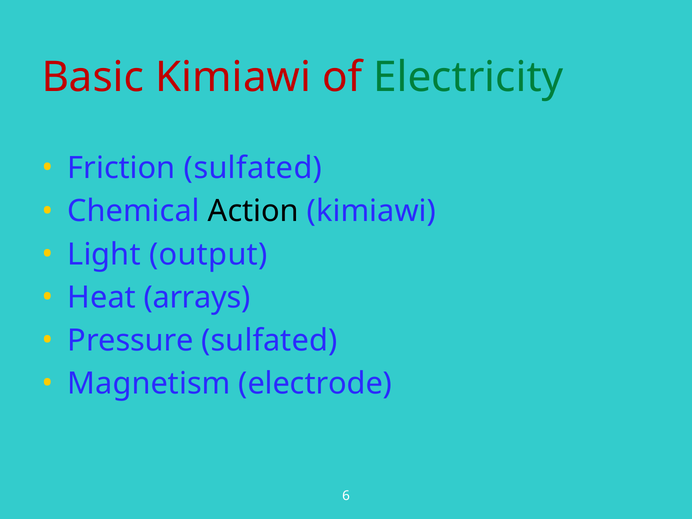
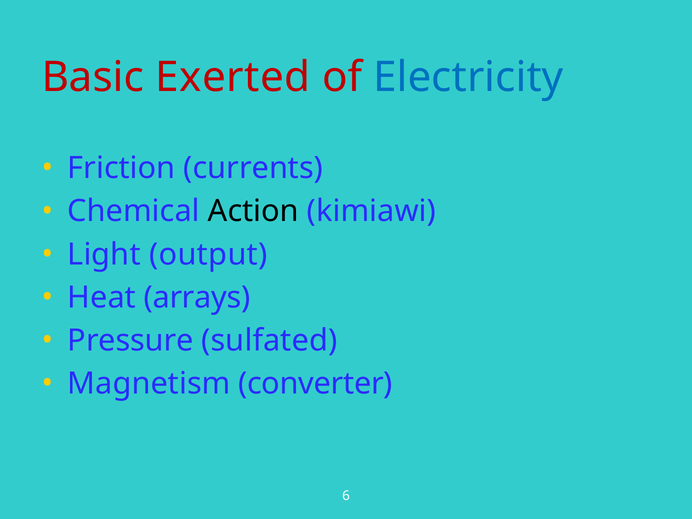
Basic Kimiawi: Kimiawi -> Exerted (233, 77)
Electricity colour: green -> blue (468, 77)
Friction sulfated: sulfated -> currents (253, 168)
electrode: electrode -> converter (315, 384)
